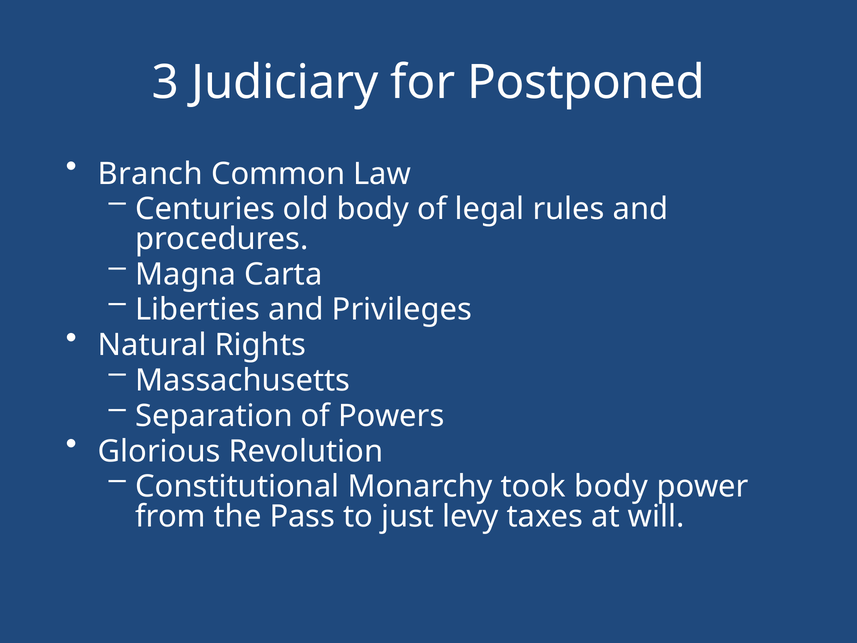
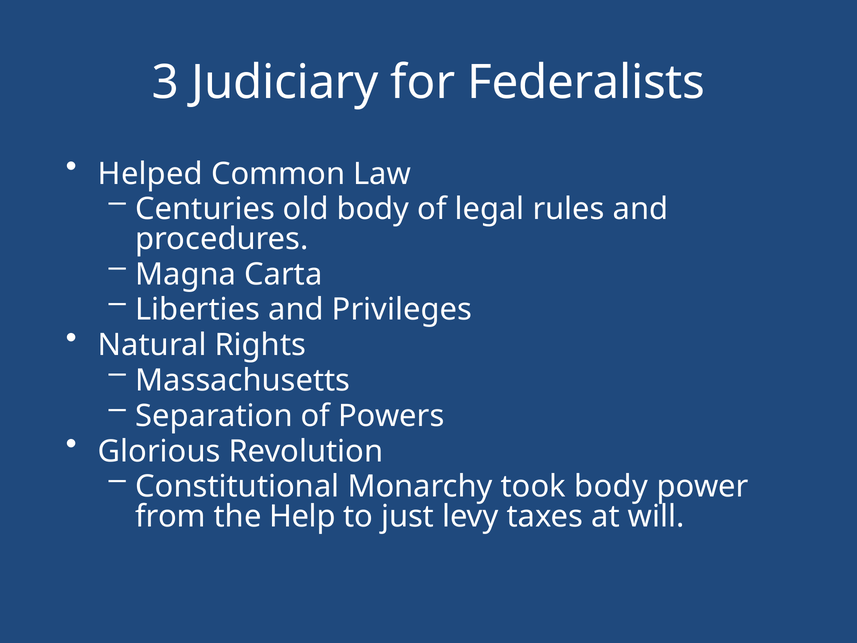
Postponed: Postponed -> Federalists (586, 83)
Branch: Branch -> Helped (150, 174)
Pass: Pass -> Help (302, 516)
